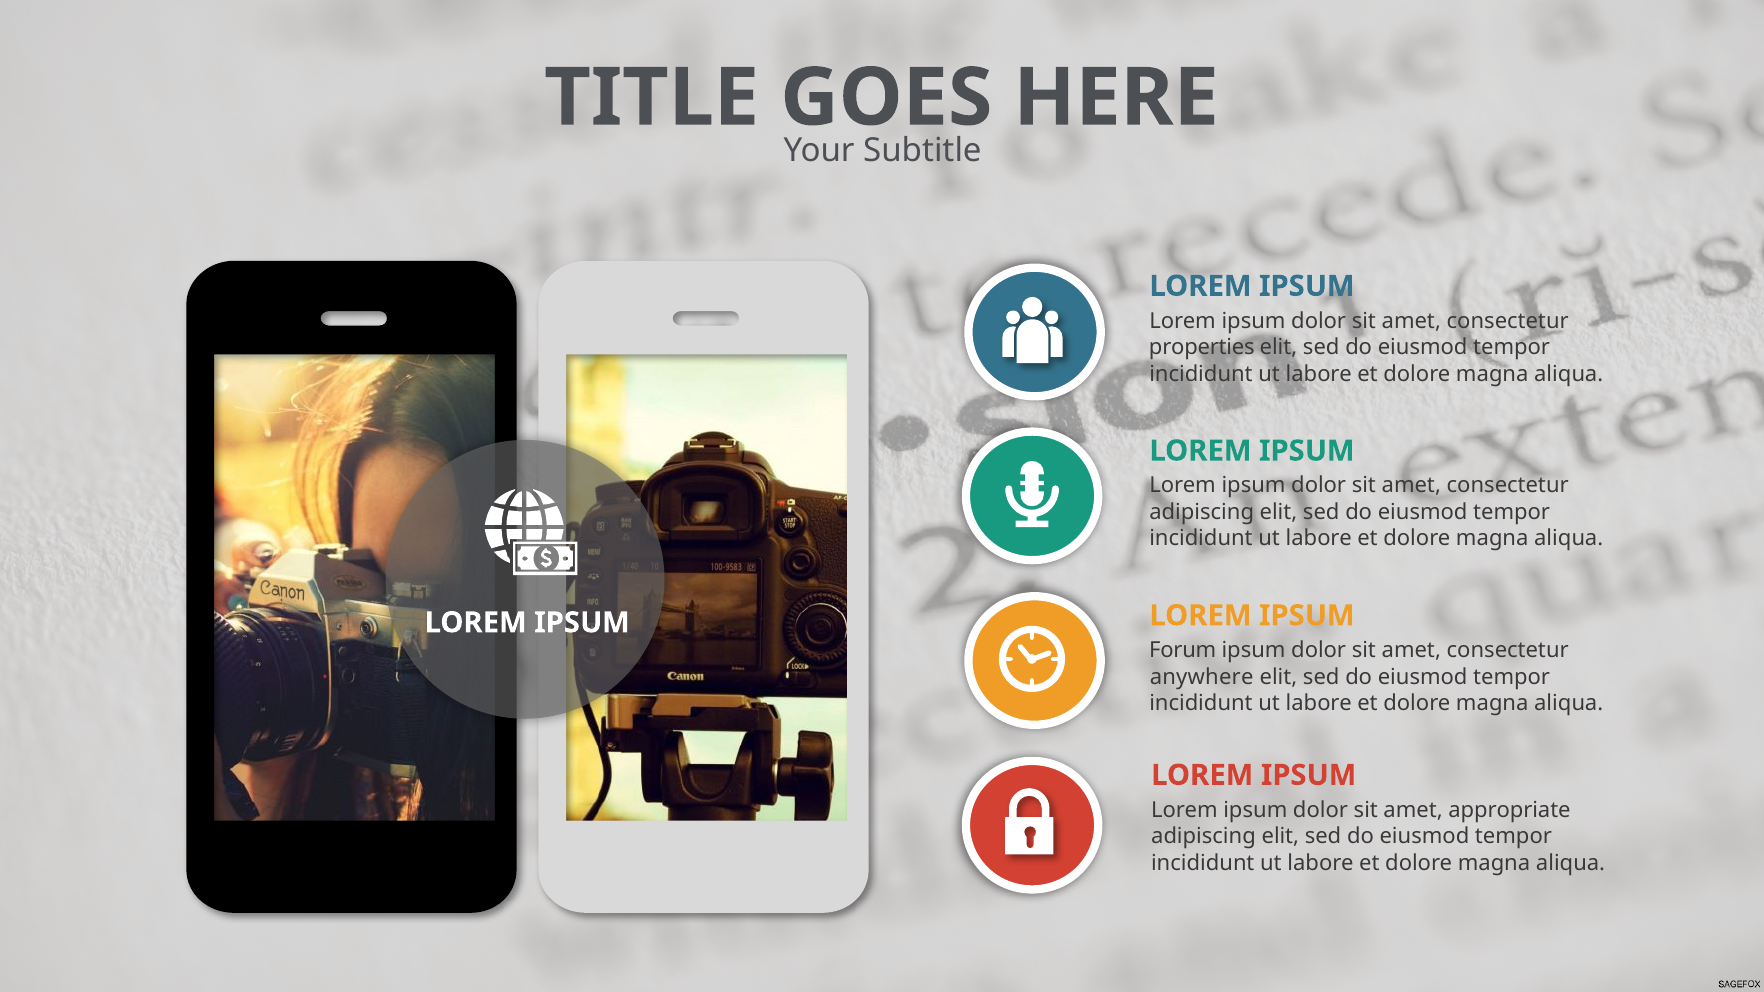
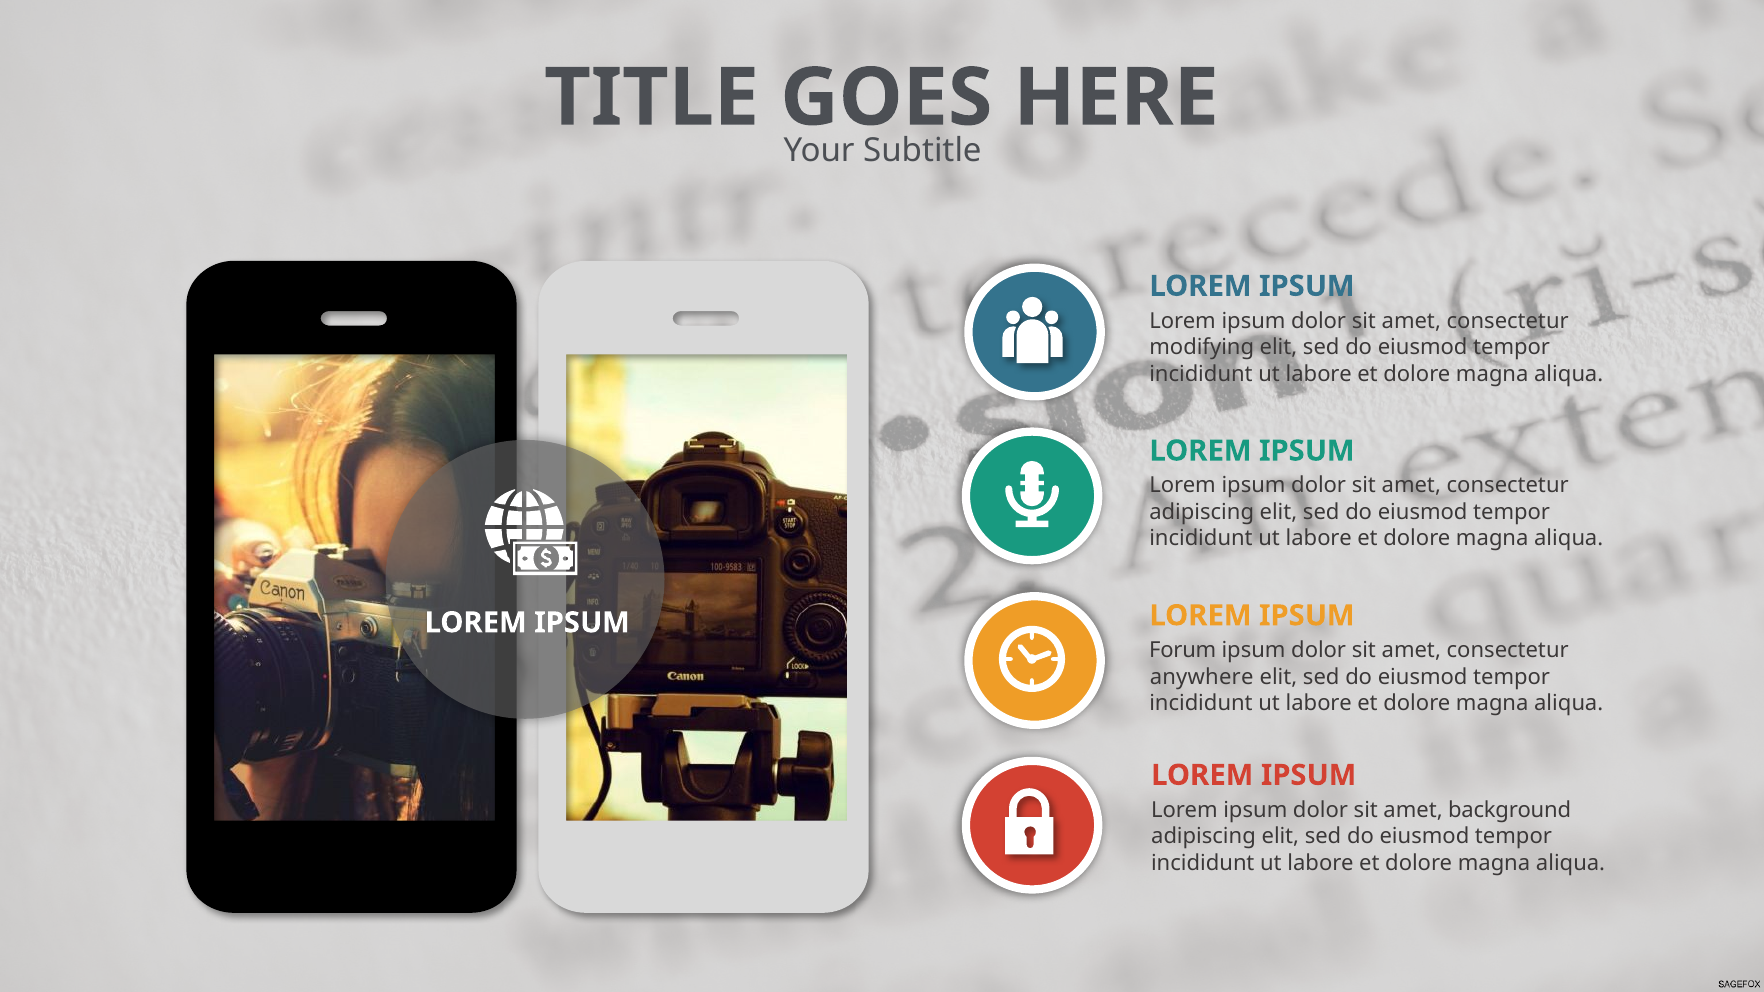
properties: properties -> modifying (1202, 347)
appropriate: appropriate -> background (1510, 810)
